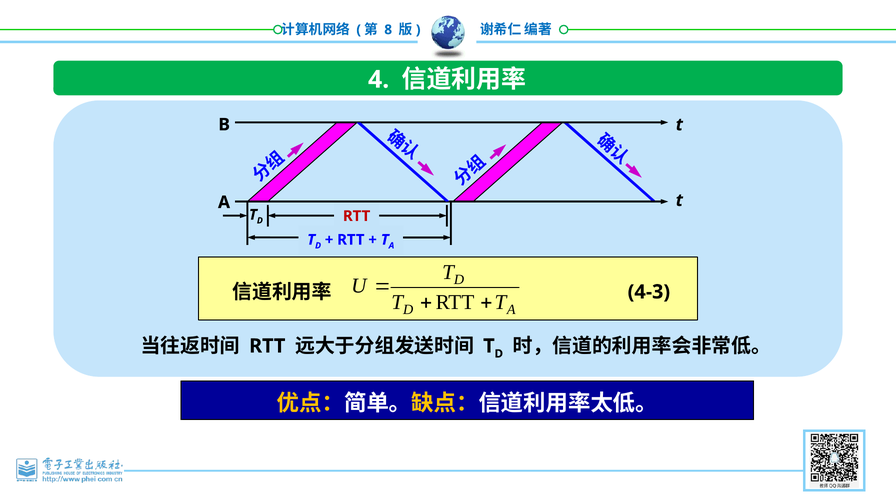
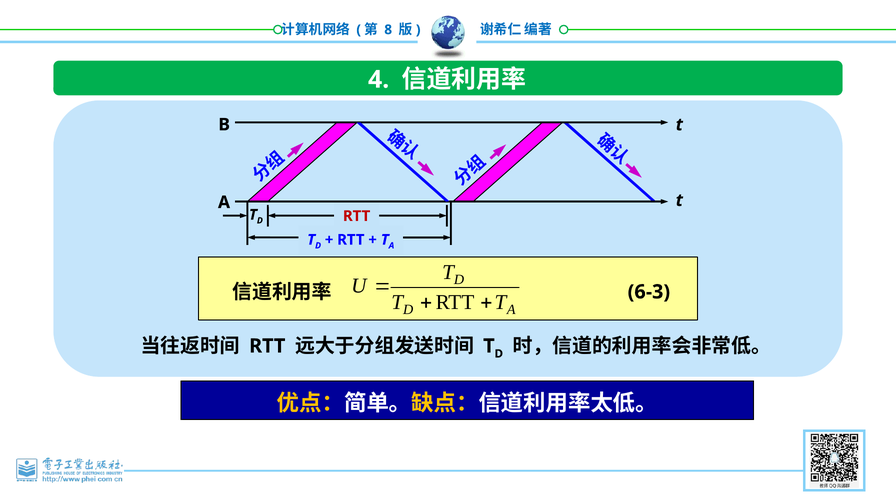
4-3: 4-3 -> 6-3 (649, 292)
